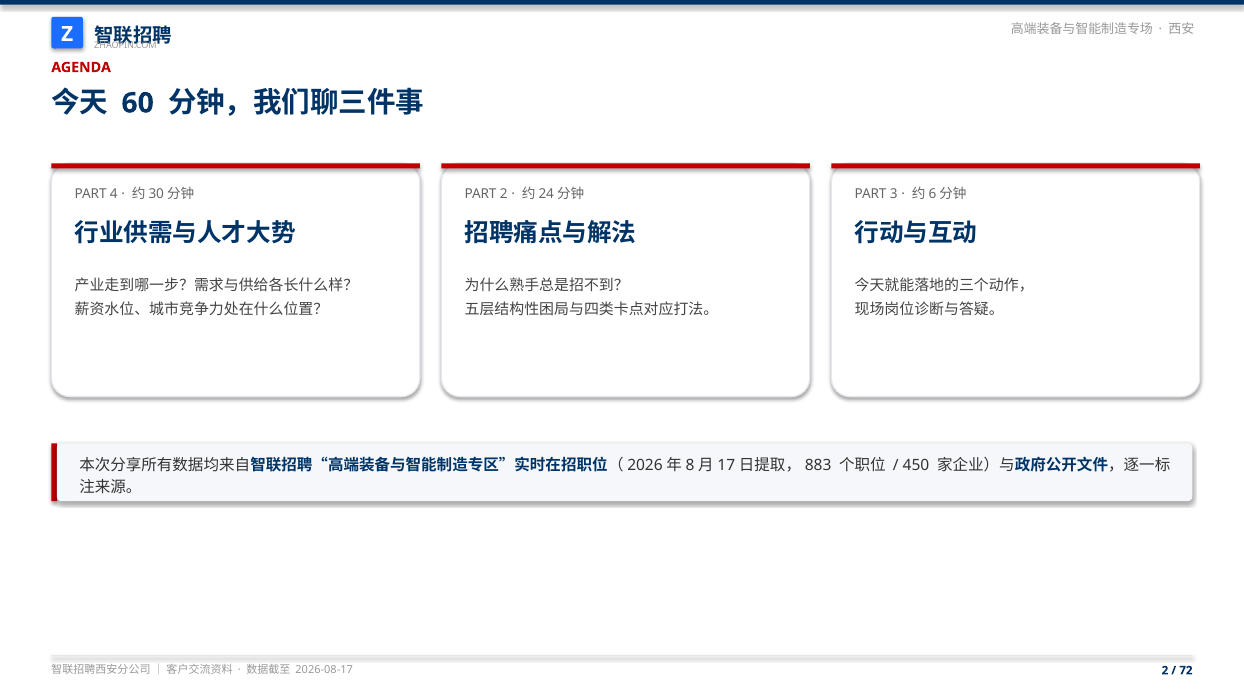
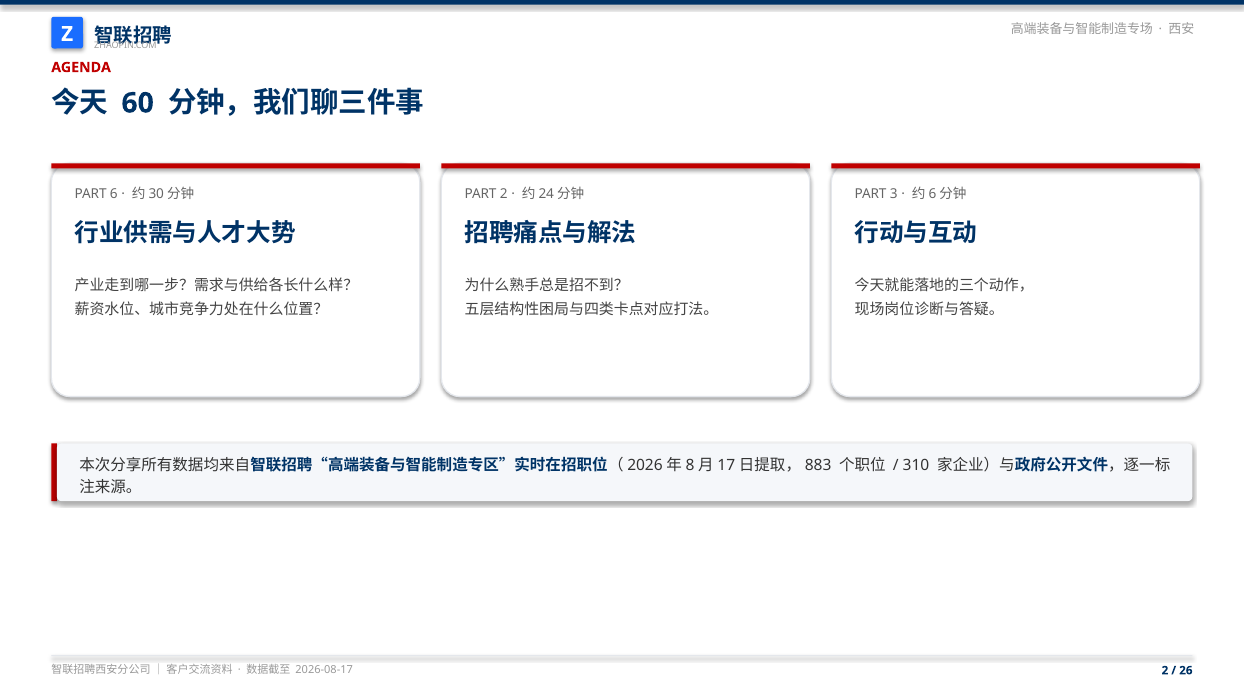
4: 4 -> 6 (114, 194)
450: 450 -> 310 (916, 466)
72: 72 -> 26 (1186, 670)
